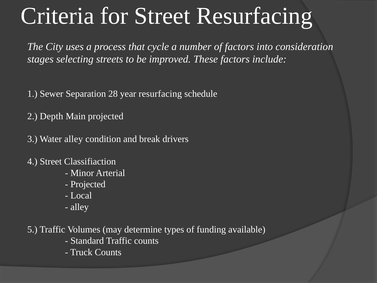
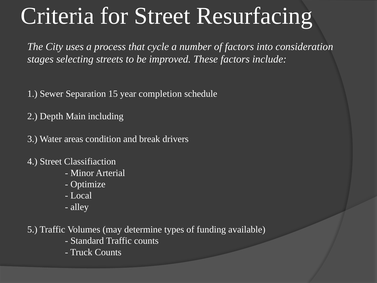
28: 28 -> 15 (113, 94)
year resurfacing: resurfacing -> completion (160, 94)
Main projected: projected -> including (106, 116)
Water alley: alley -> areas (74, 139)
Projected: Projected -> Optimize (88, 184)
